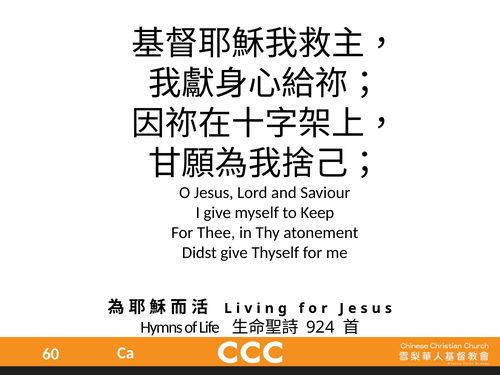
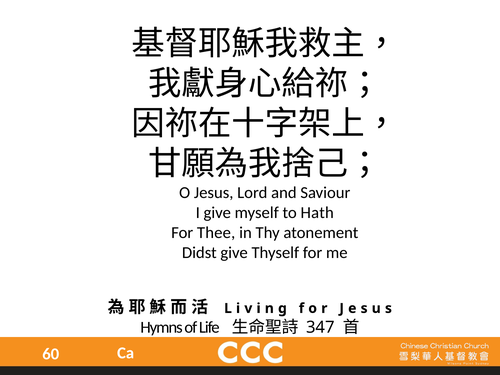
Keep: Keep -> Hath (317, 213)
924: 924 -> 347 (320, 327)
